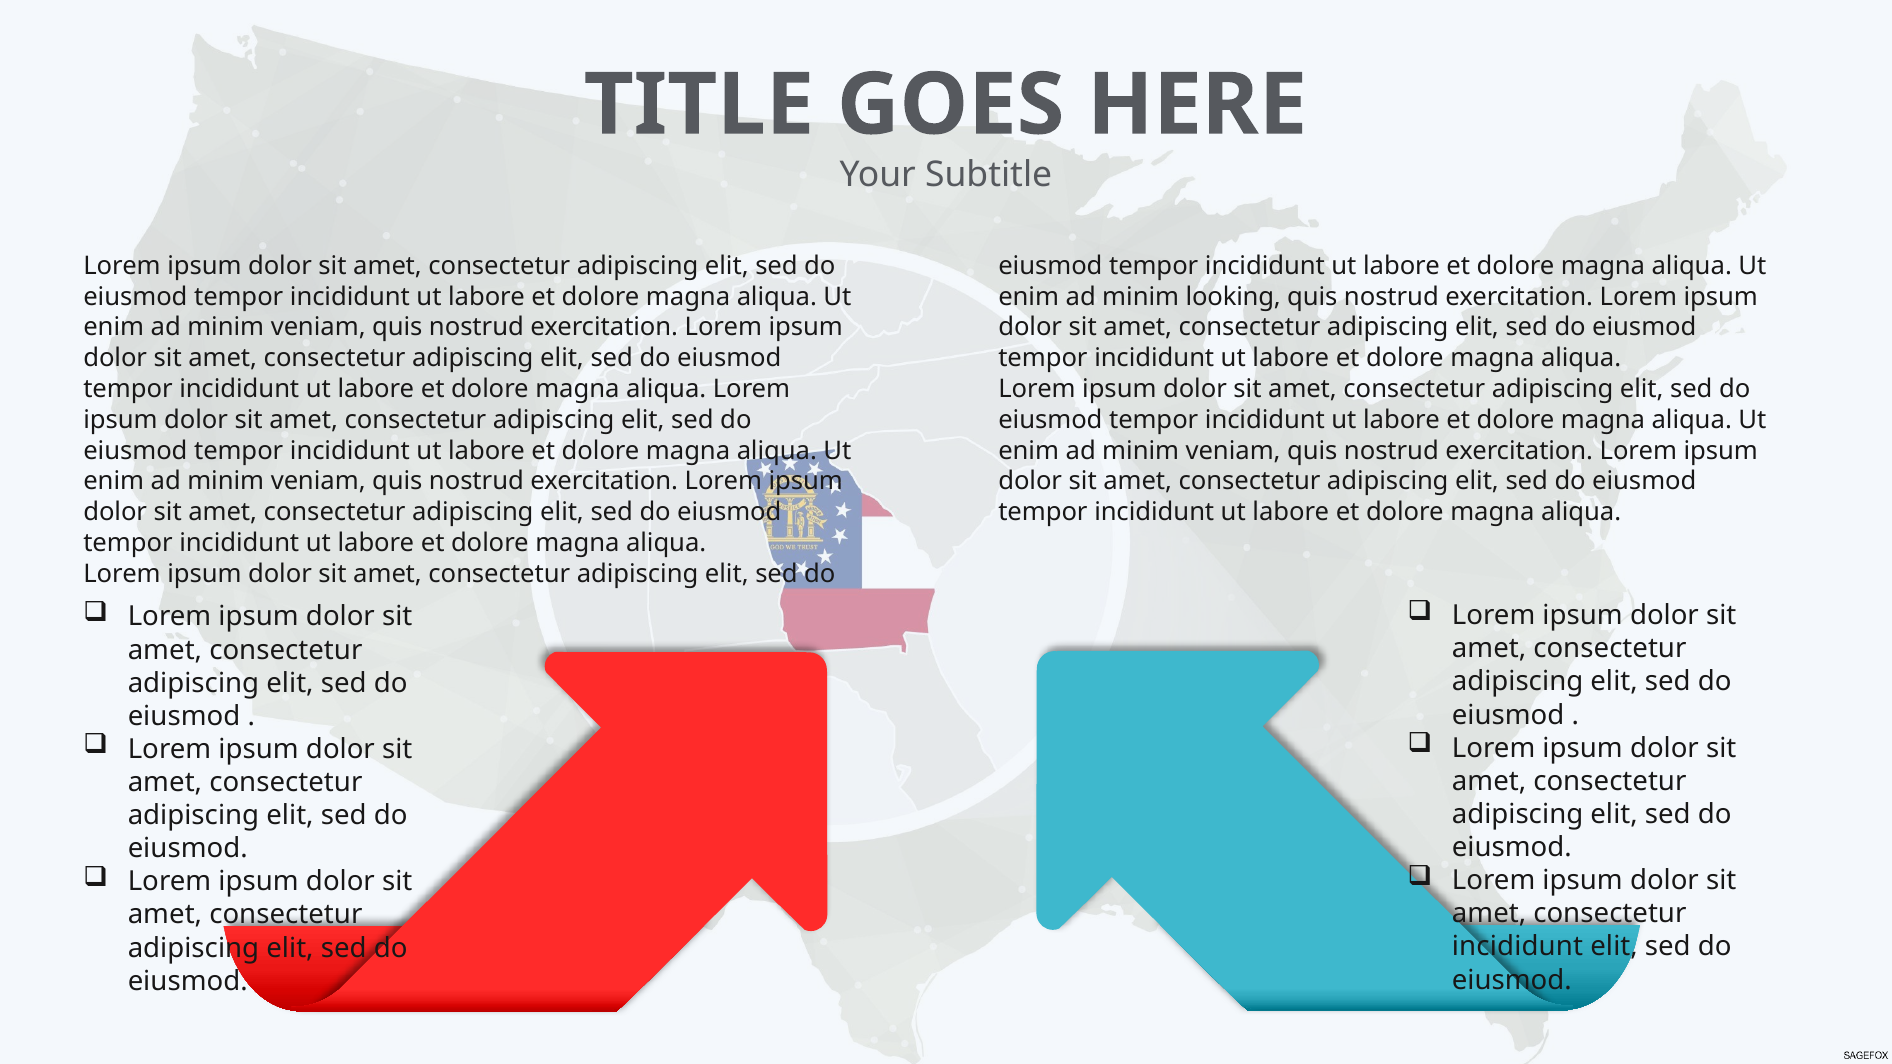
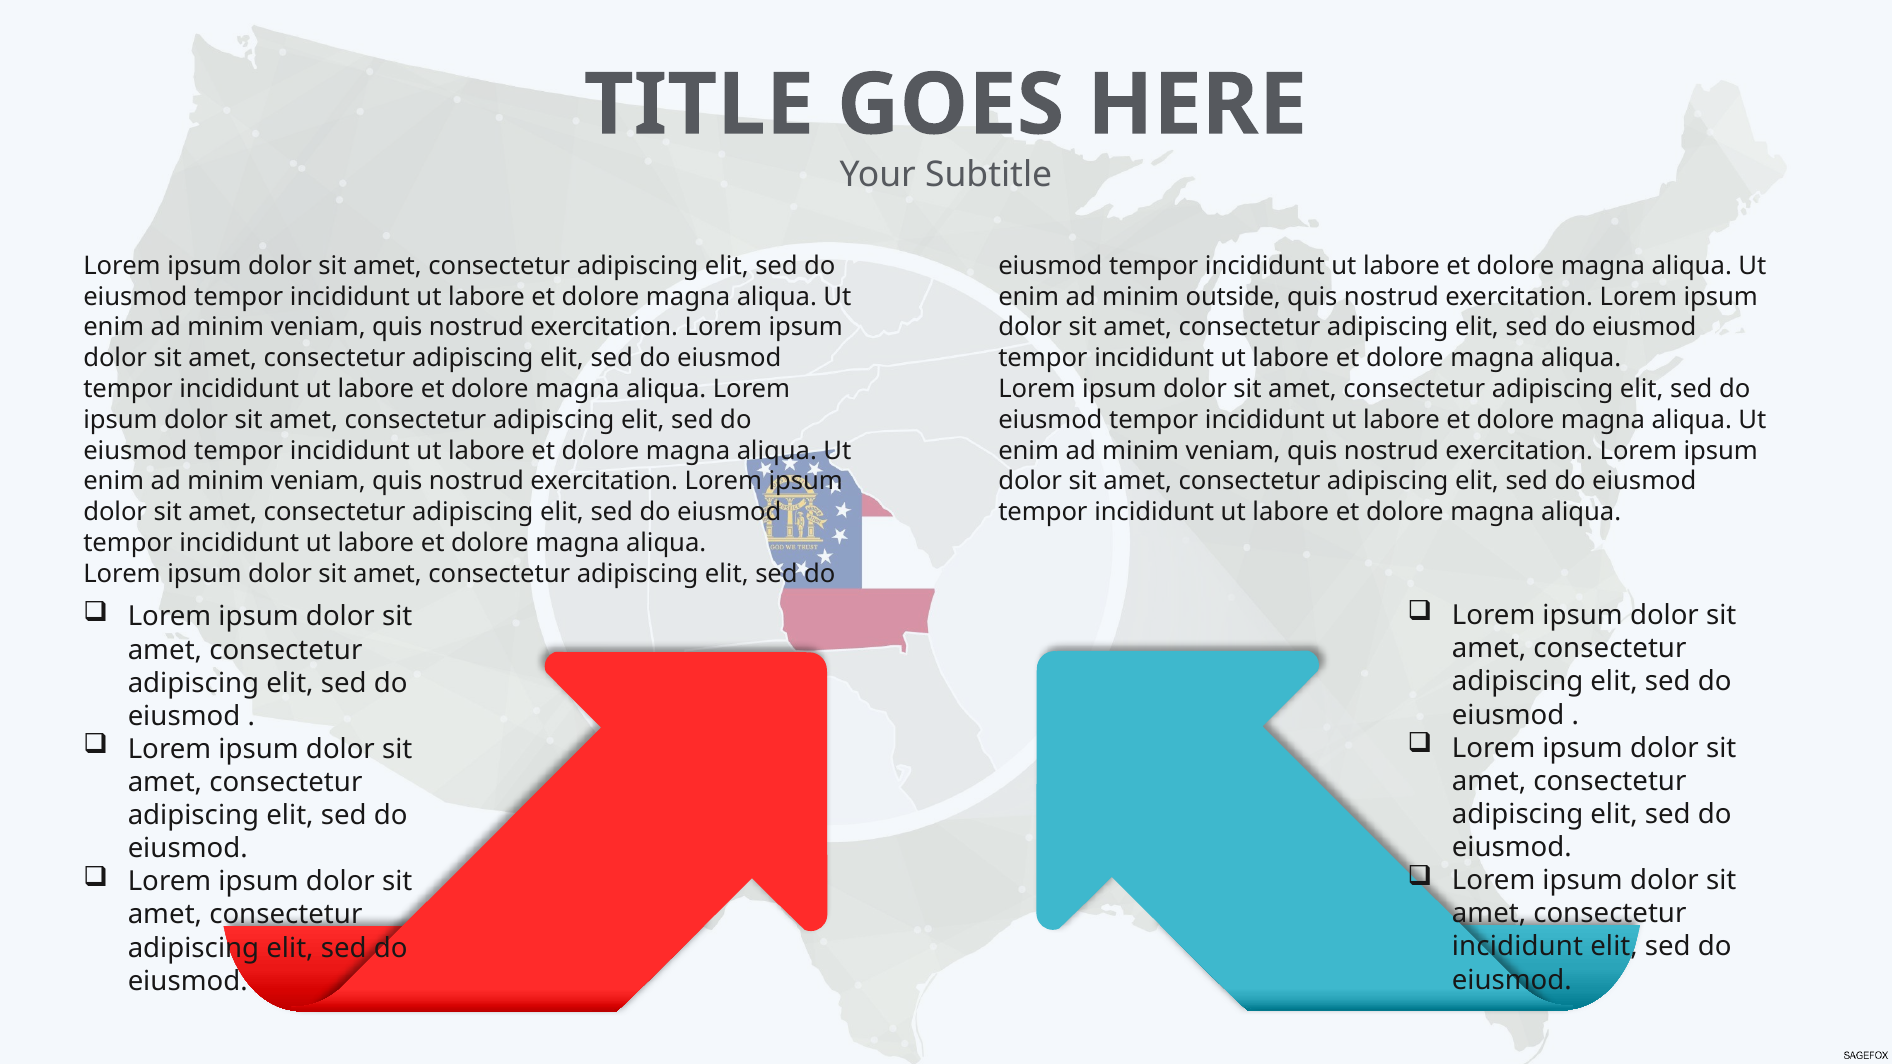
looking: looking -> outside (1233, 297)
